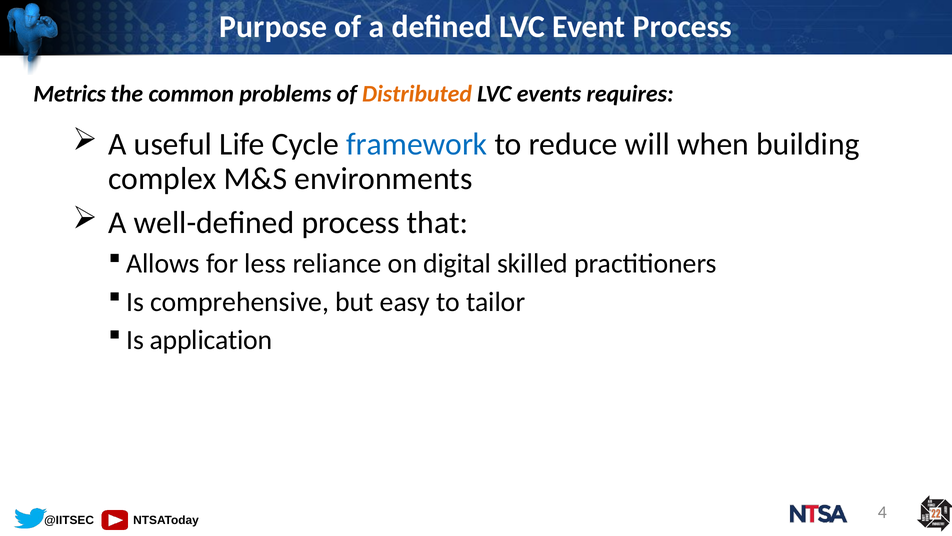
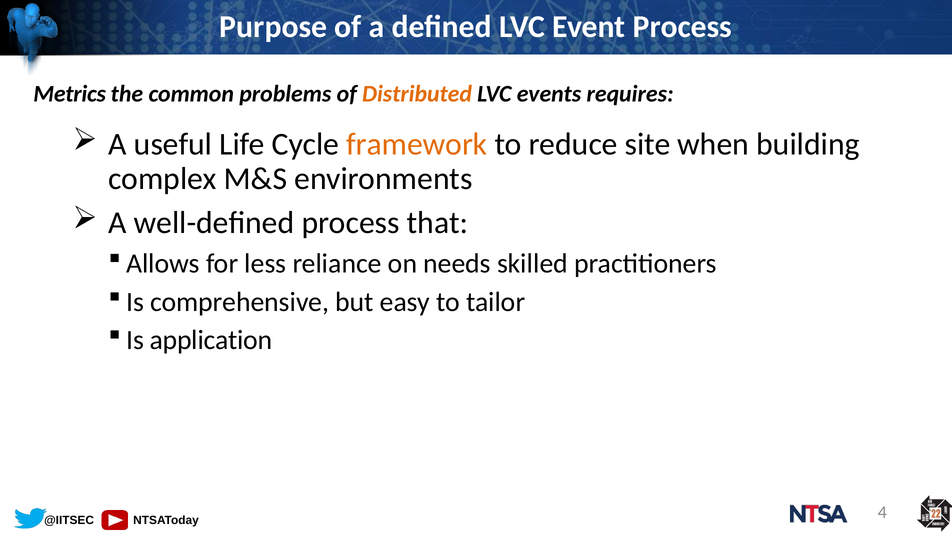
framework colour: blue -> orange (417, 144)
will: will -> site (648, 144)
digital: digital -> needs (457, 264)
